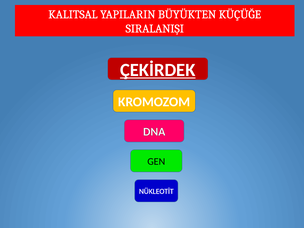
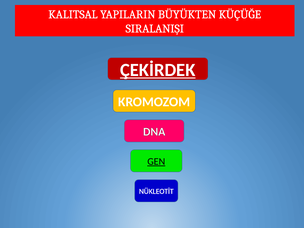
GEN underline: none -> present (156, 162)
